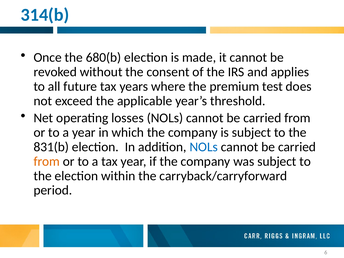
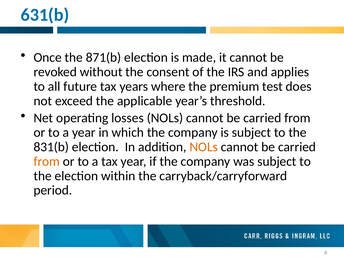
314(b: 314(b -> 631(b (45, 15)
680(b: 680(b -> 871(b (104, 58)
NOLs colour: blue -> orange (204, 147)
